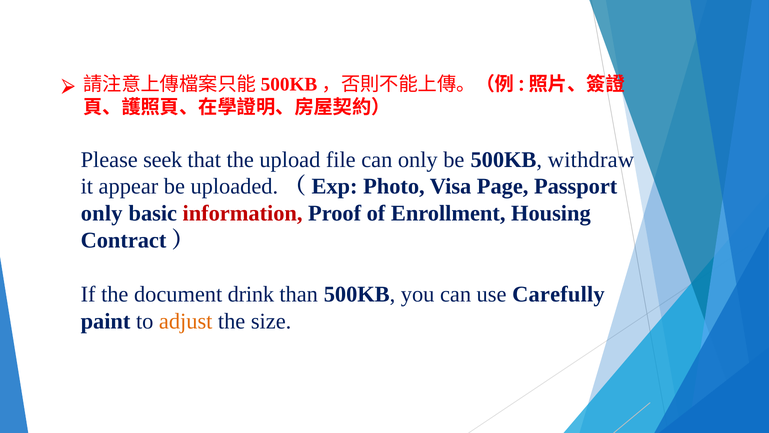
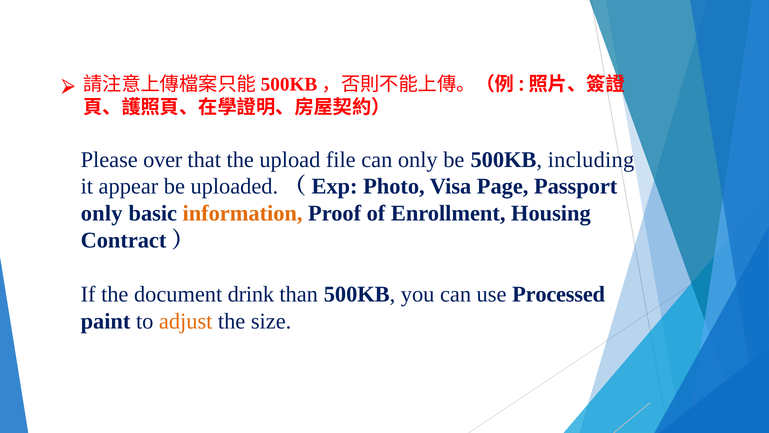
seek: seek -> over (163, 159)
withdraw: withdraw -> including (591, 159)
information colour: red -> orange (243, 213)
Carefully: Carefully -> Processed (559, 294)
